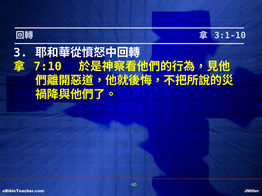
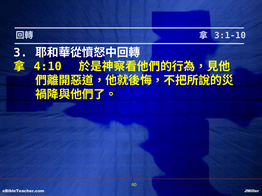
7:10: 7:10 -> 4:10 (48, 67)
